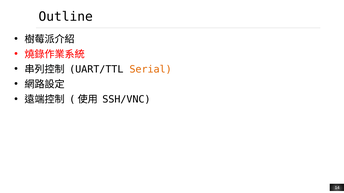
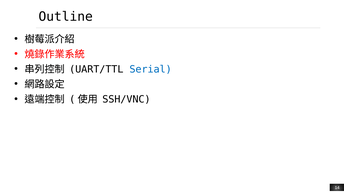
Serial colour: orange -> blue (151, 69)
